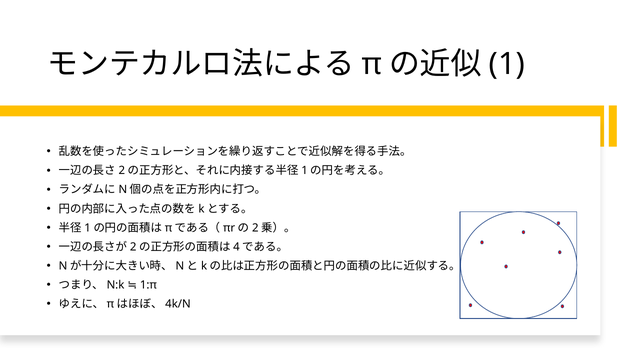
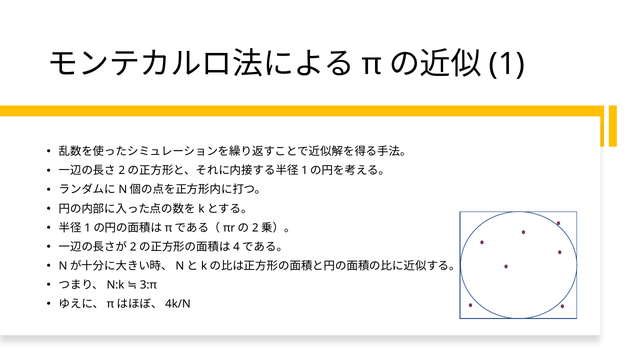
1:π: 1:π -> 3:π (148, 285)
